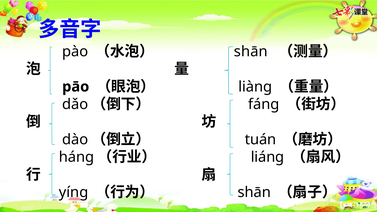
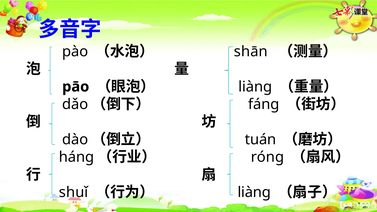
liáng: liáng -> róng (267, 157)
yíng: yíng -> shuǐ (74, 192)
shān: shān -> liàng (254, 192)
